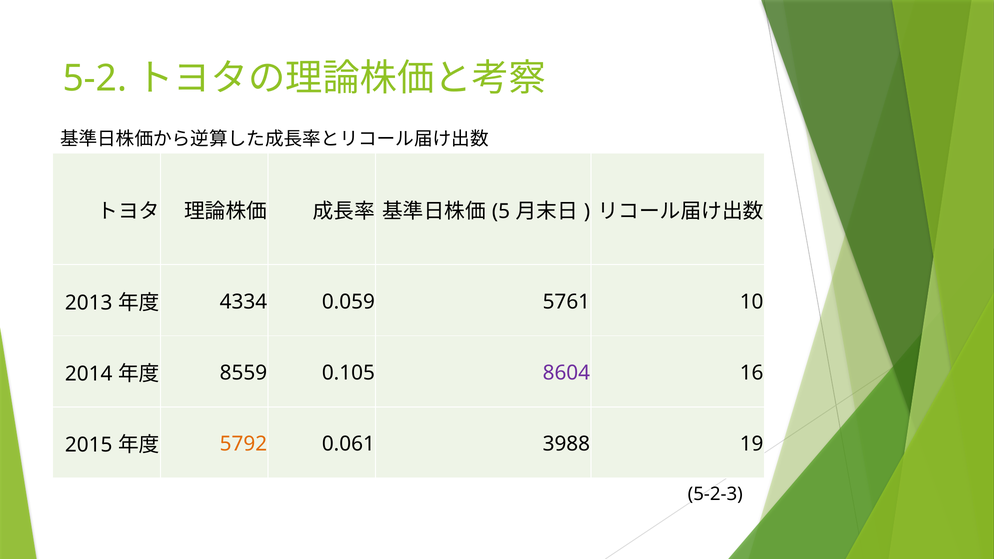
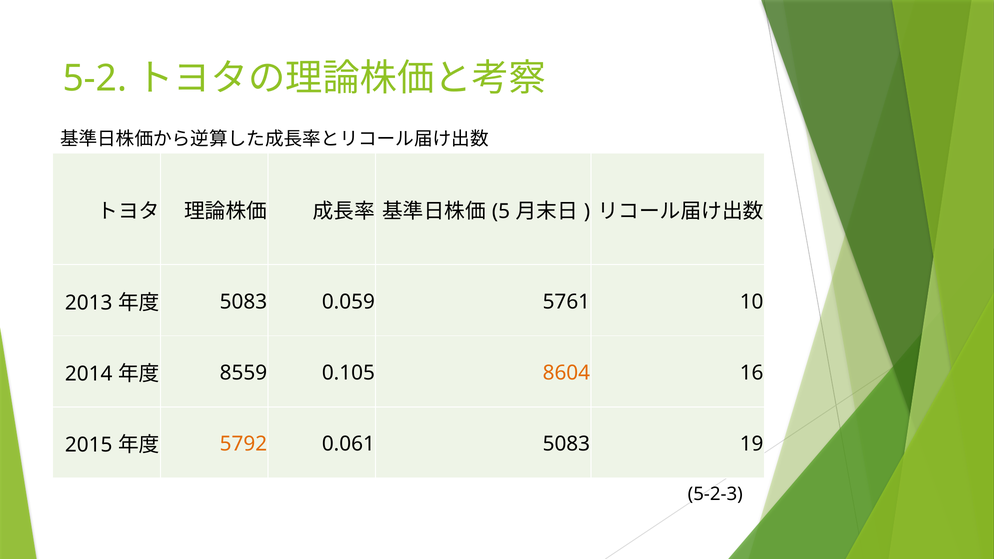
4334: 4334 -> 5083 (243, 302)
8604 colour: purple -> orange (566, 373)
0.061 3988: 3988 -> 5083 (566, 444)
